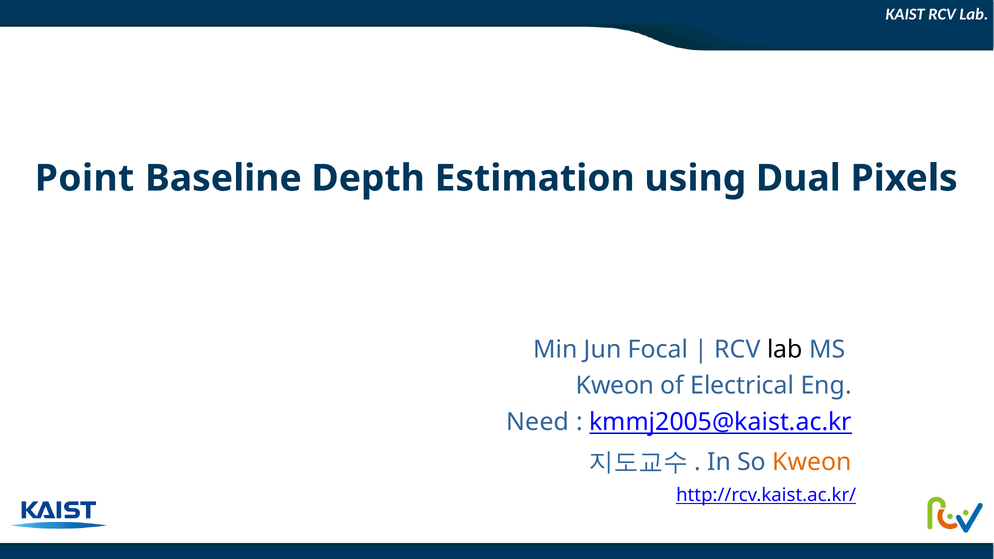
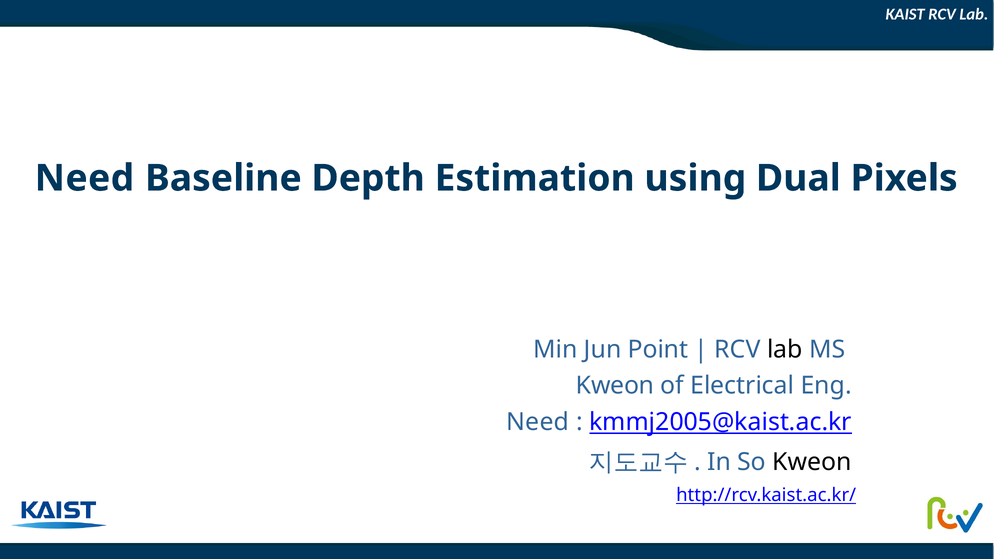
Point: Point -> Need (84, 178)
Focal: Focal -> Point (658, 350)
Kweon colour: orange -> black (812, 462)
